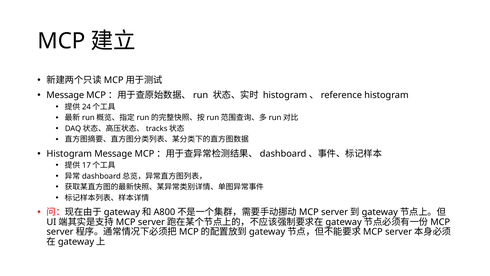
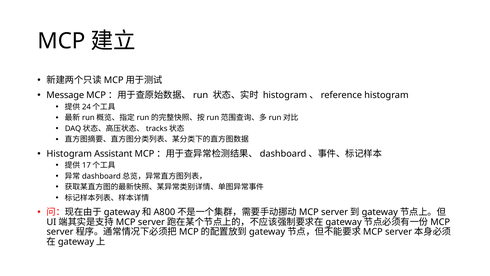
Histogram Message: Message -> Assistant (113, 153)
